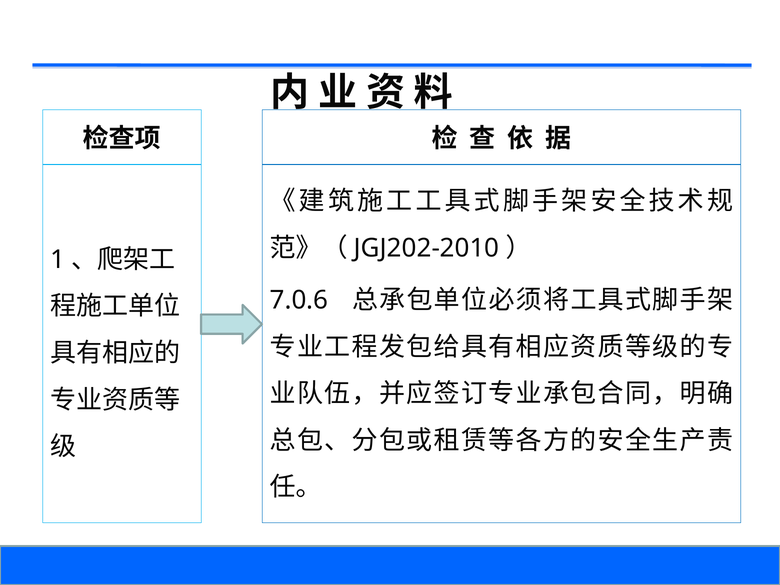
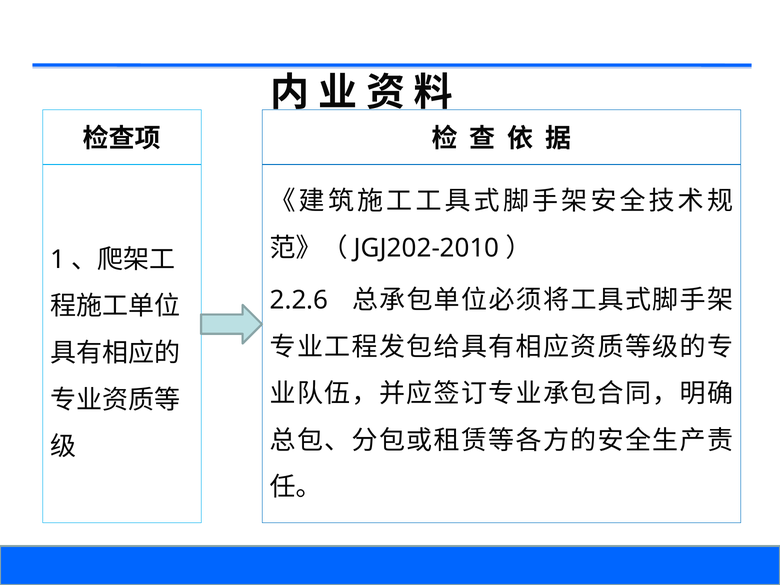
7.0.6: 7.0.6 -> 2.2.6 (299, 300)
